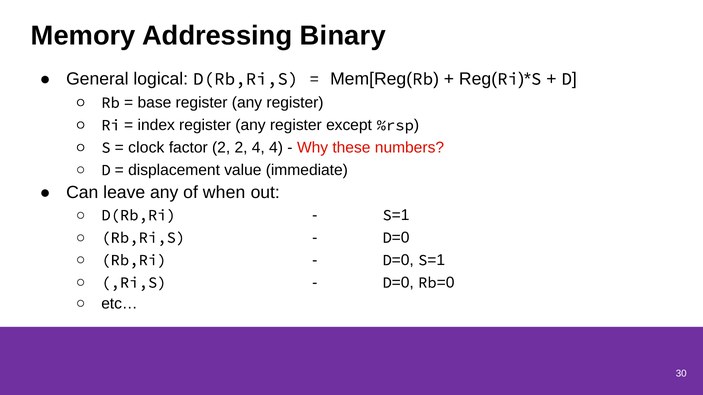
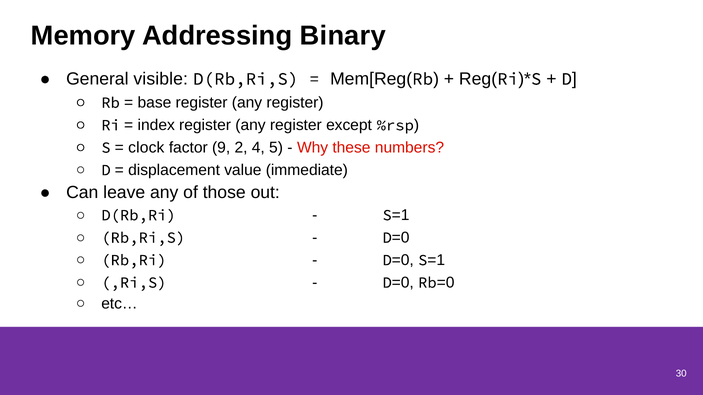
logical: logical -> visible (161, 79)
factor 2: 2 -> 9 (221, 148)
4 4: 4 -> 5 (276, 148)
when: when -> those (224, 193)
